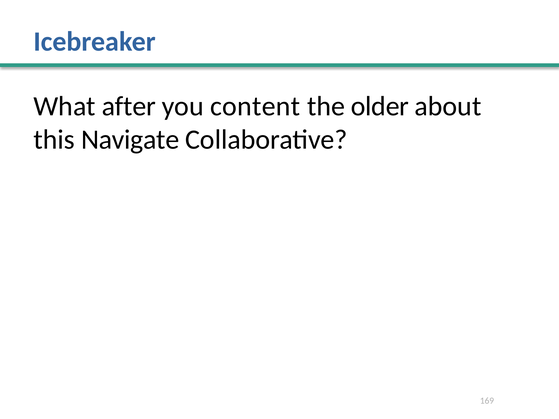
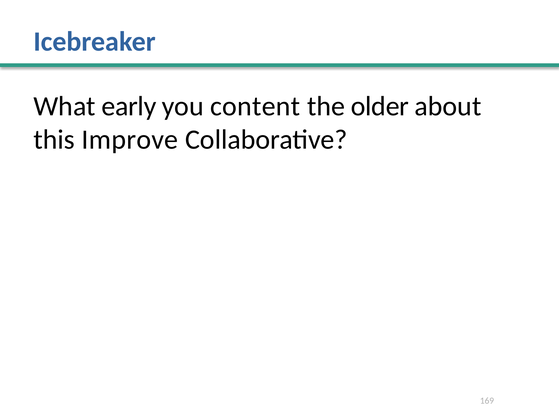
after: after -> early (129, 106)
Navigate: Navigate -> Improve (130, 140)
